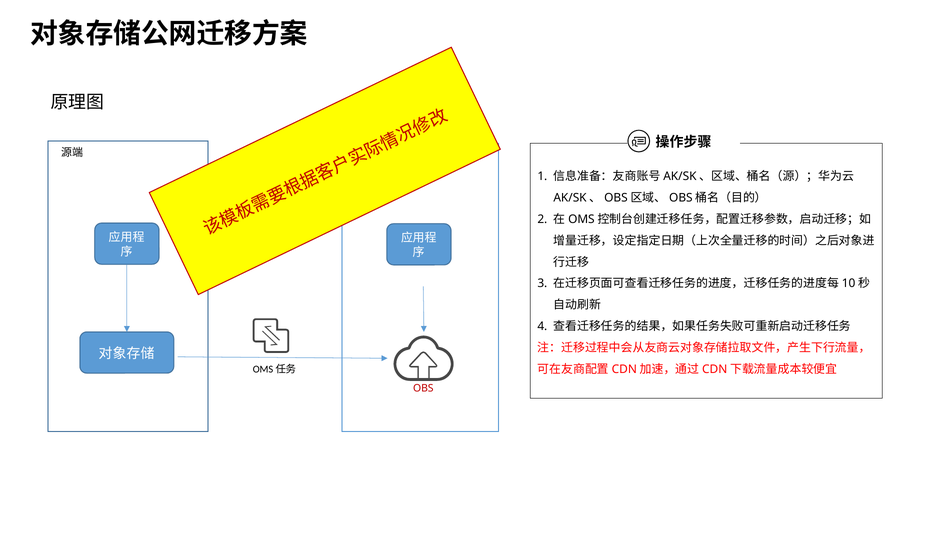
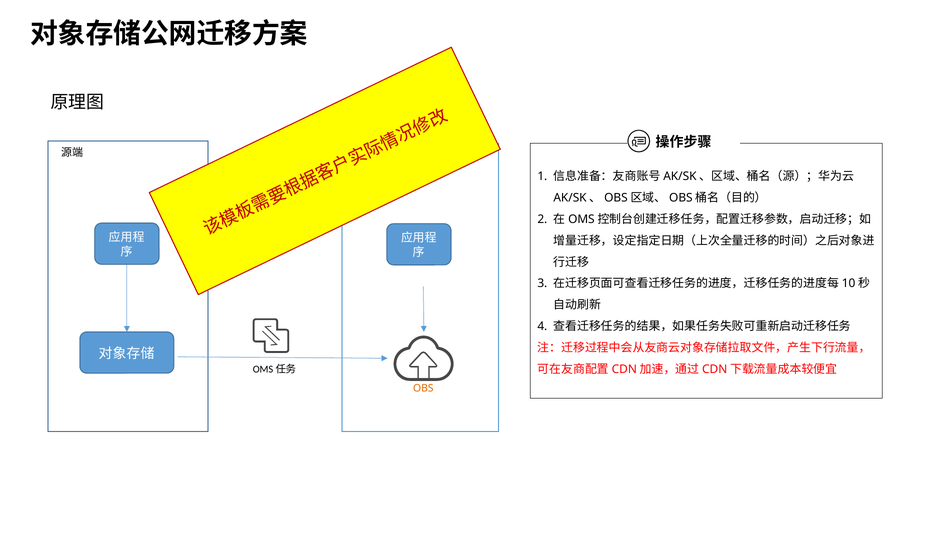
OBS colour: red -> orange (423, 388)
